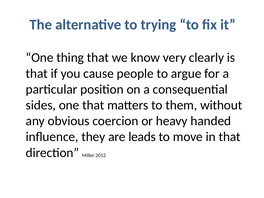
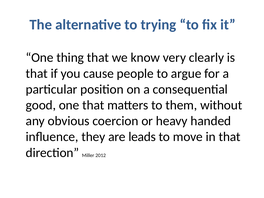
sides: sides -> good (41, 105)
